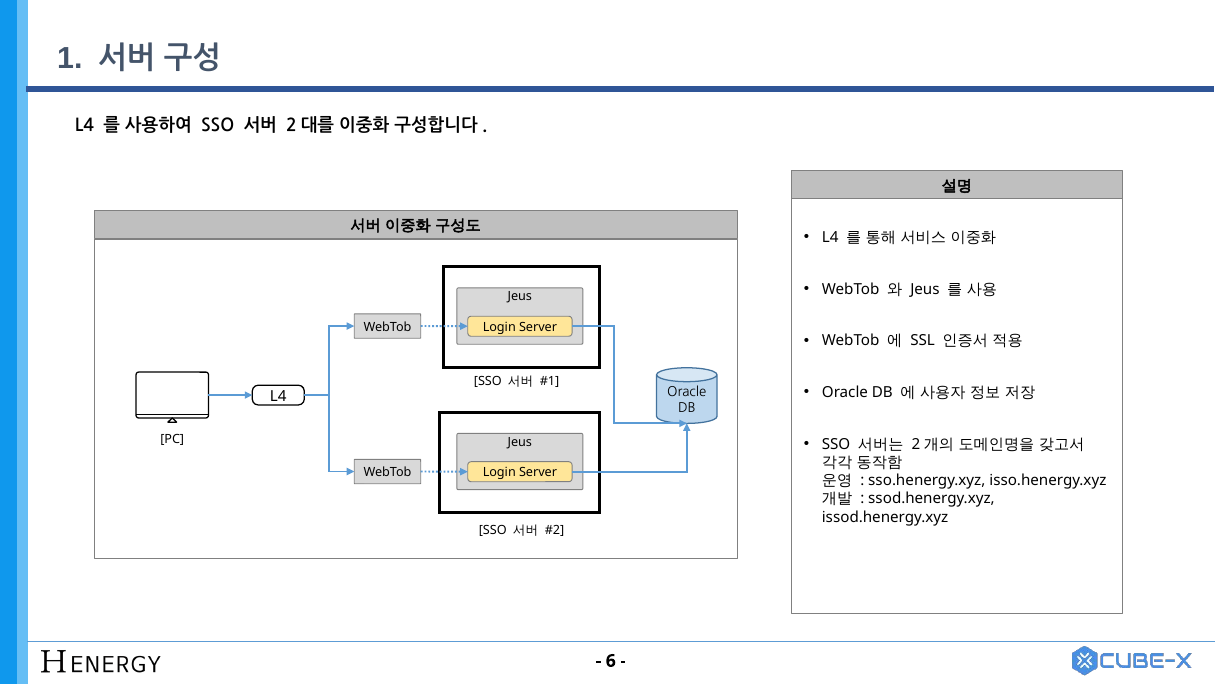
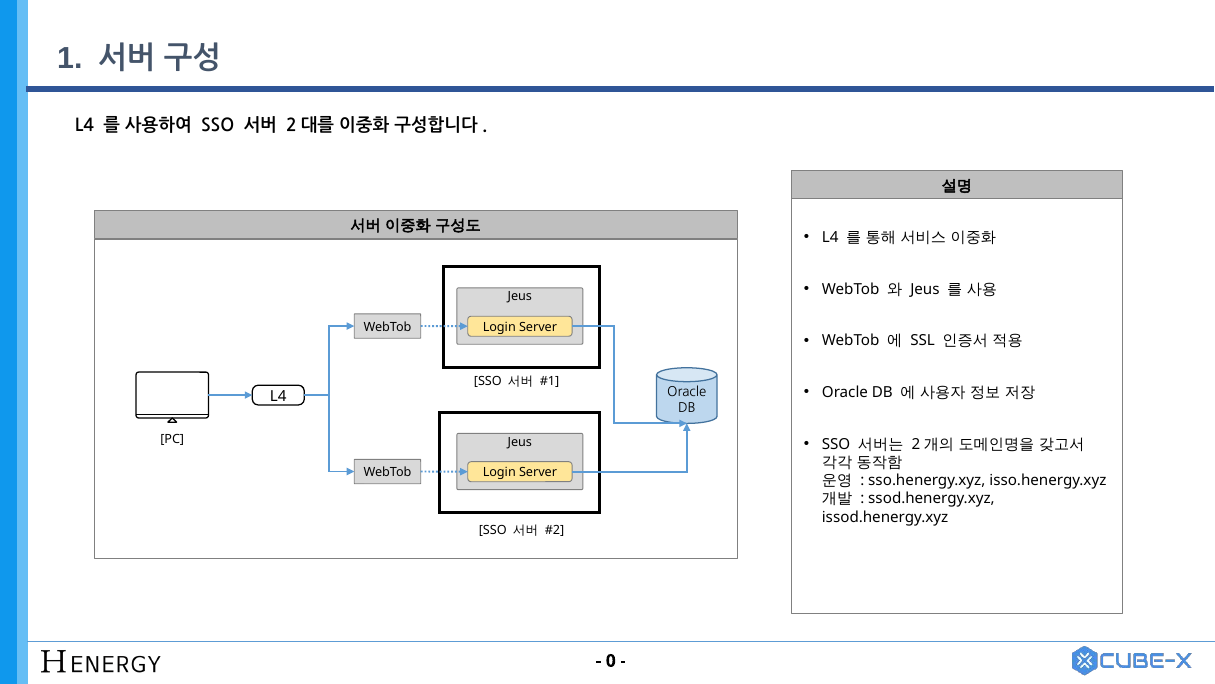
6: 6 -> 0 (611, 660)
